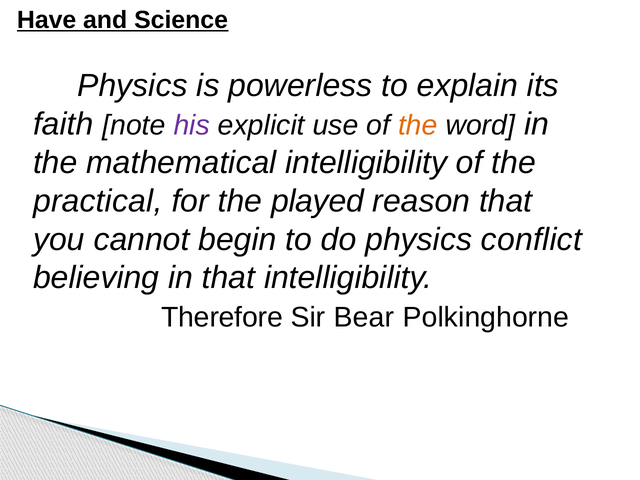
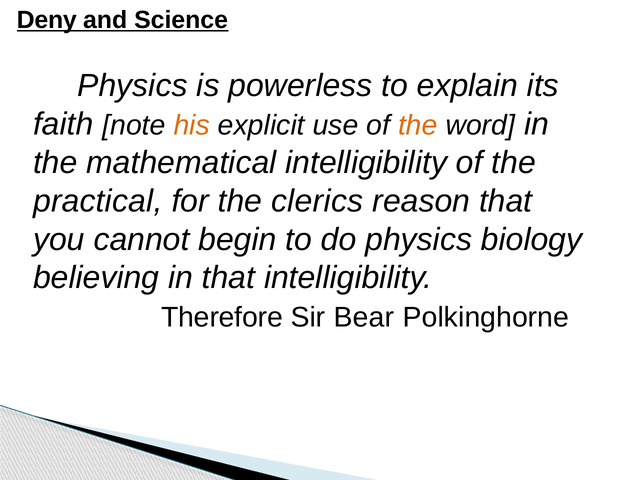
Have: Have -> Deny (47, 20)
his colour: purple -> orange (192, 125)
played: played -> clerics (317, 201)
conflict: conflict -> biology (532, 239)
